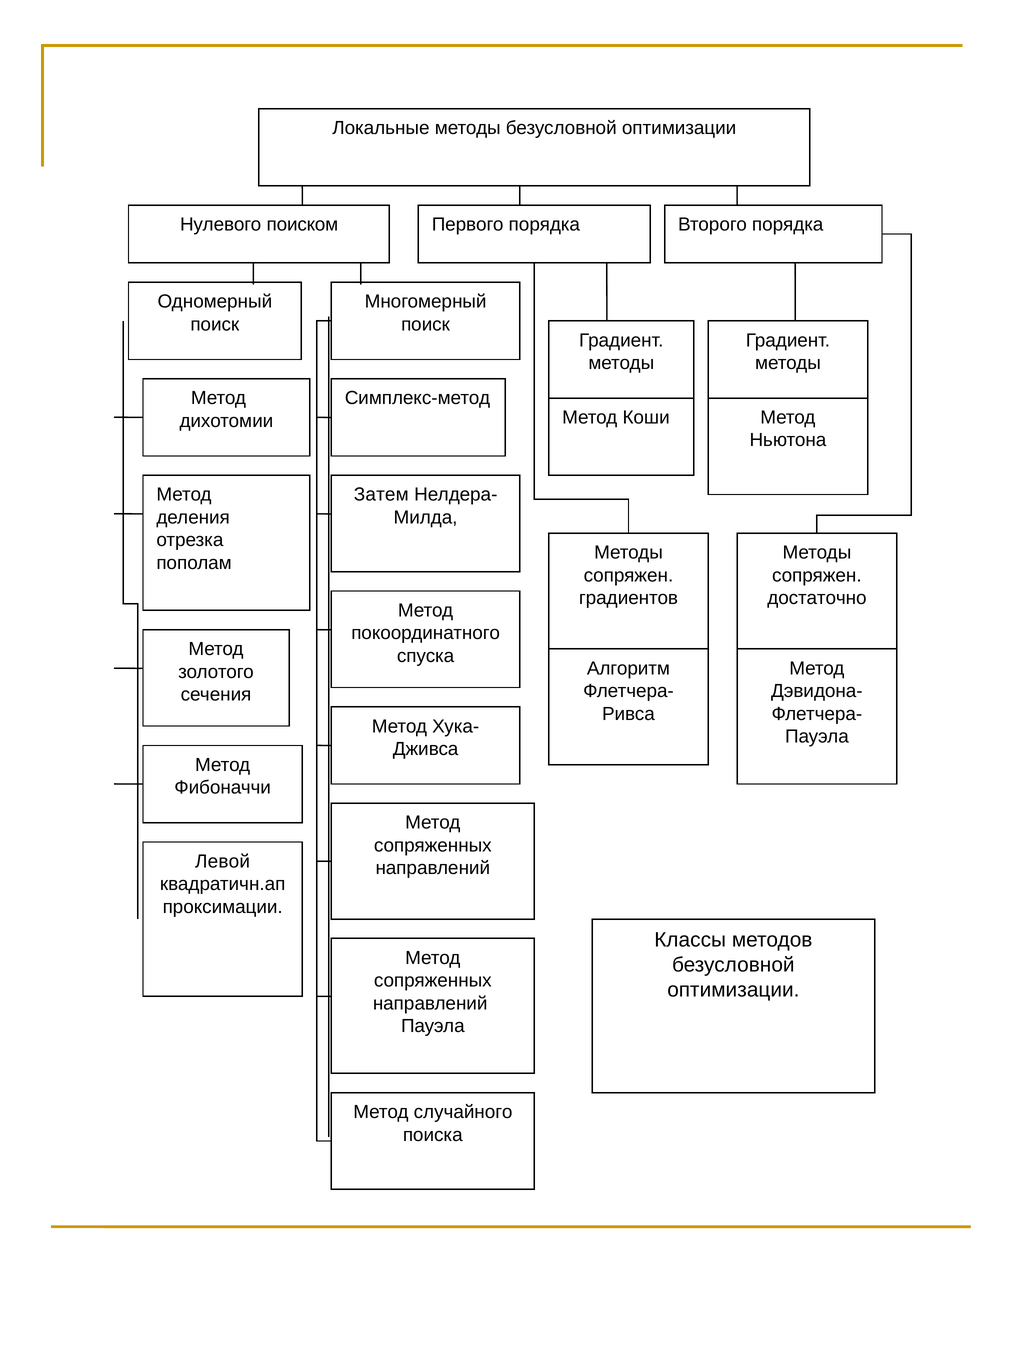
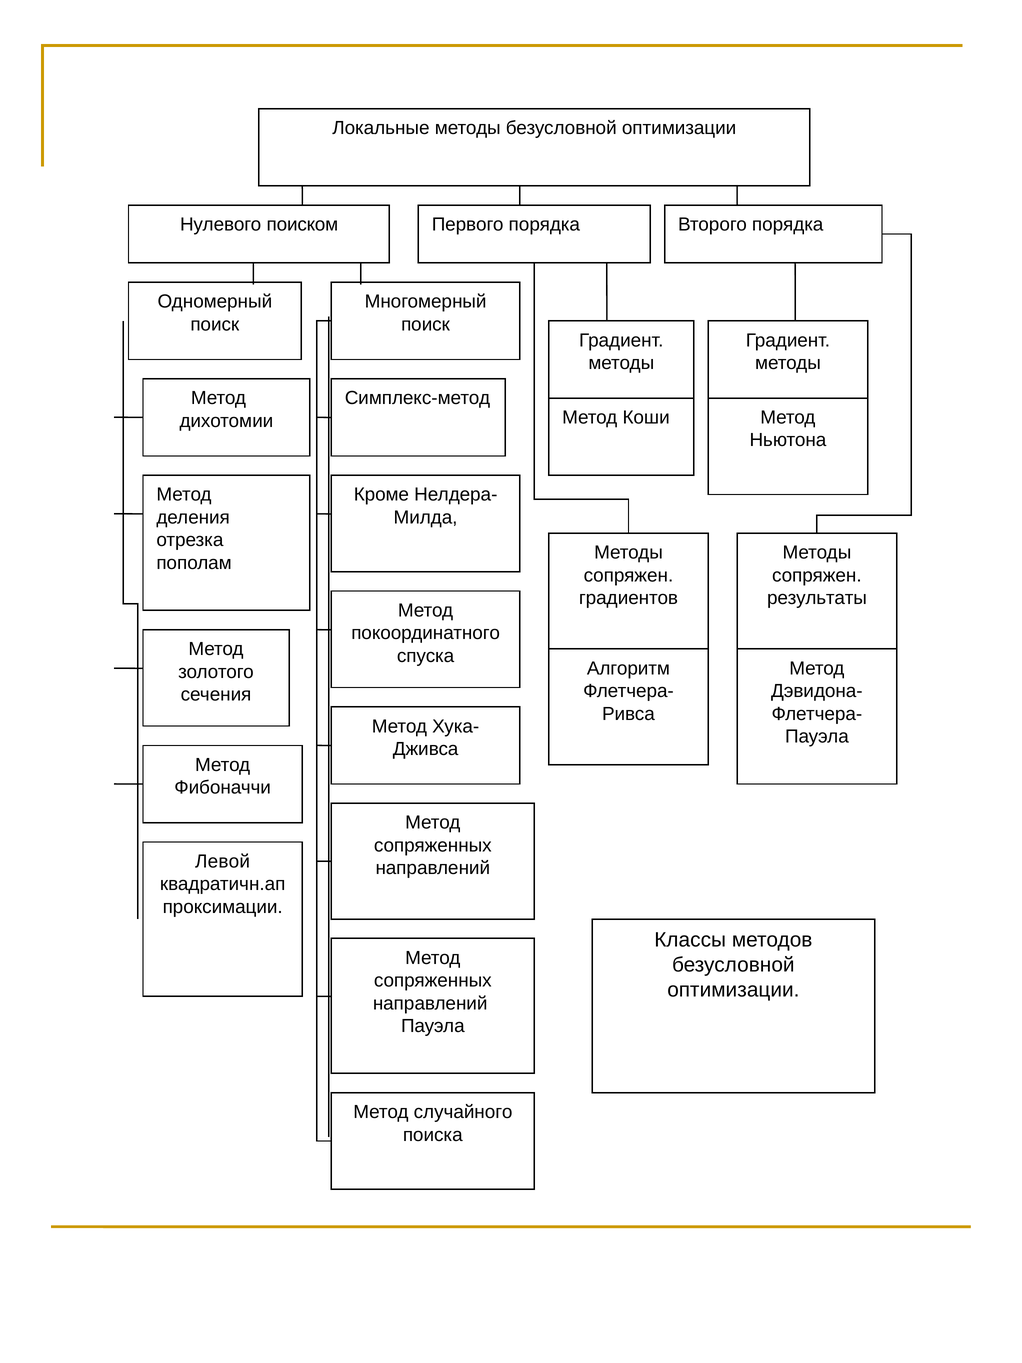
Затем: Затем -> Кроме (381, 495)
достаточно: достаточно -> результаты (817, 598)
